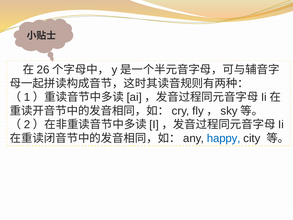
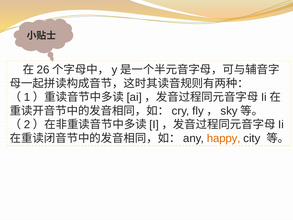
happy colour: blue -> orange (224, 138)
